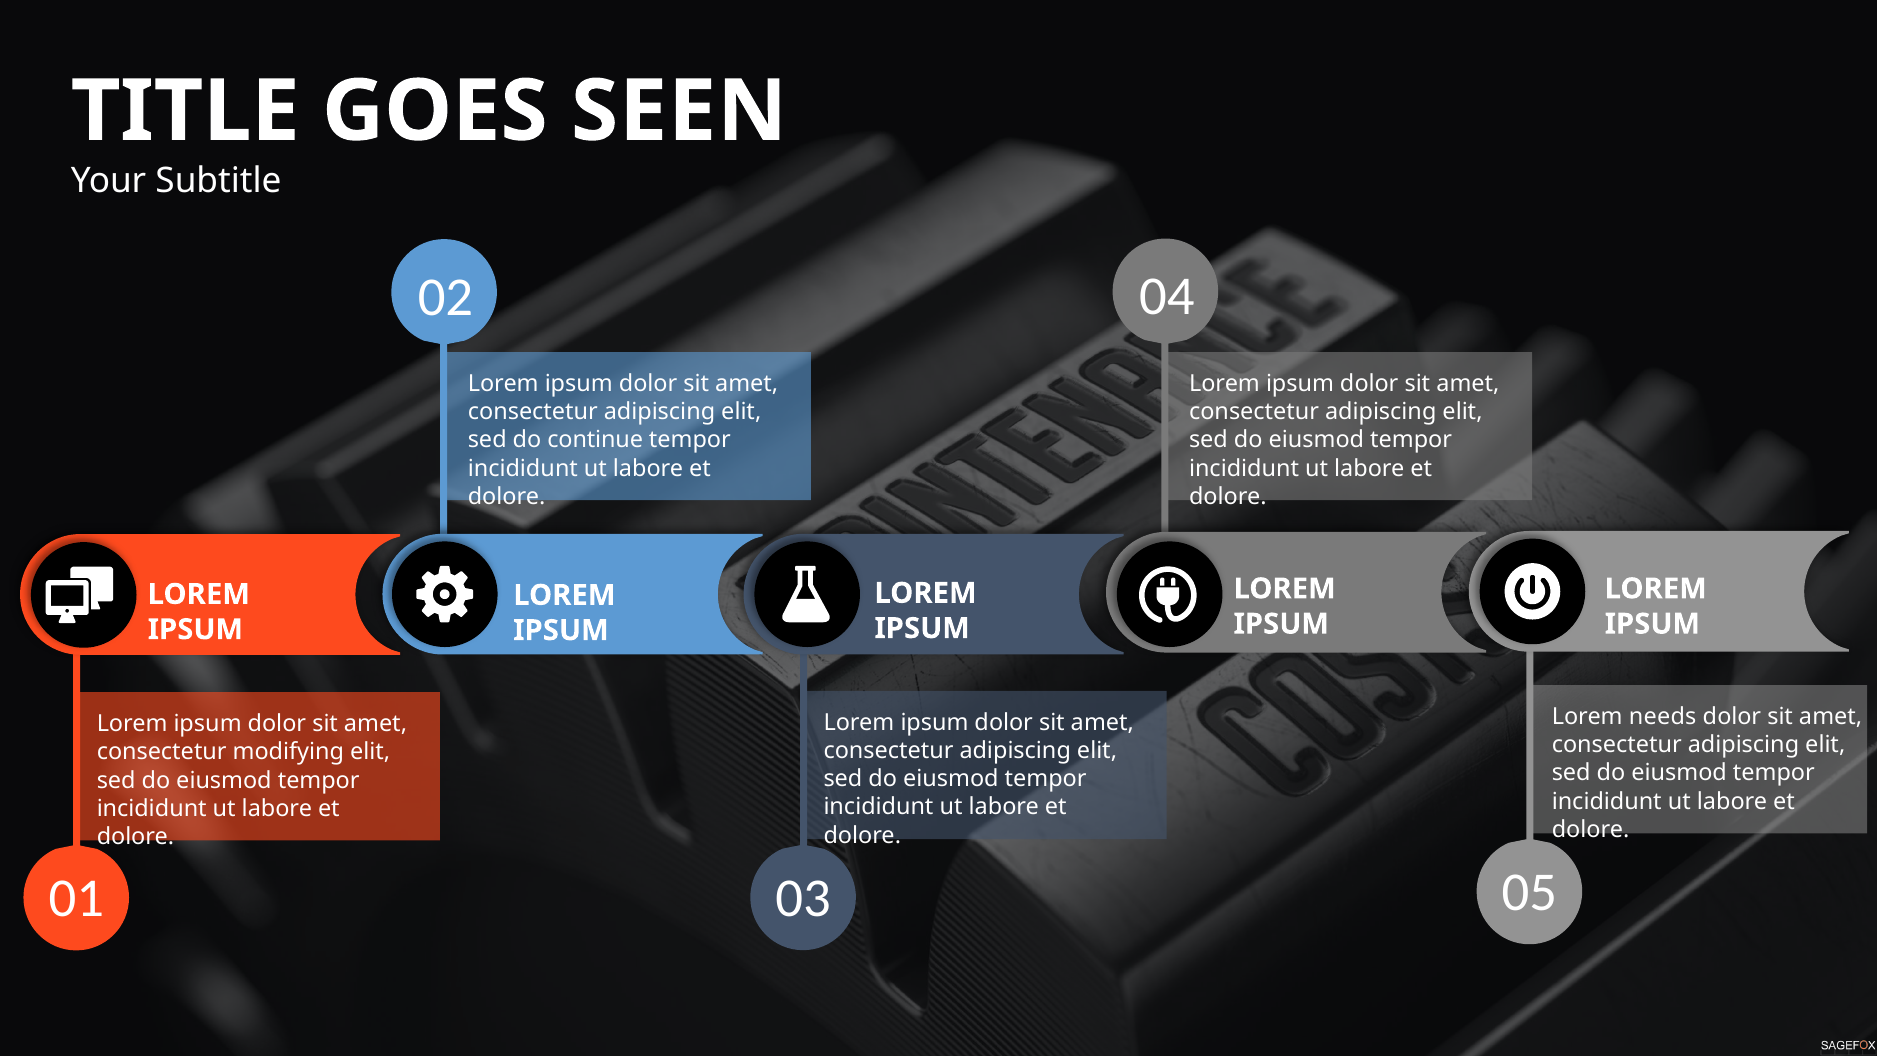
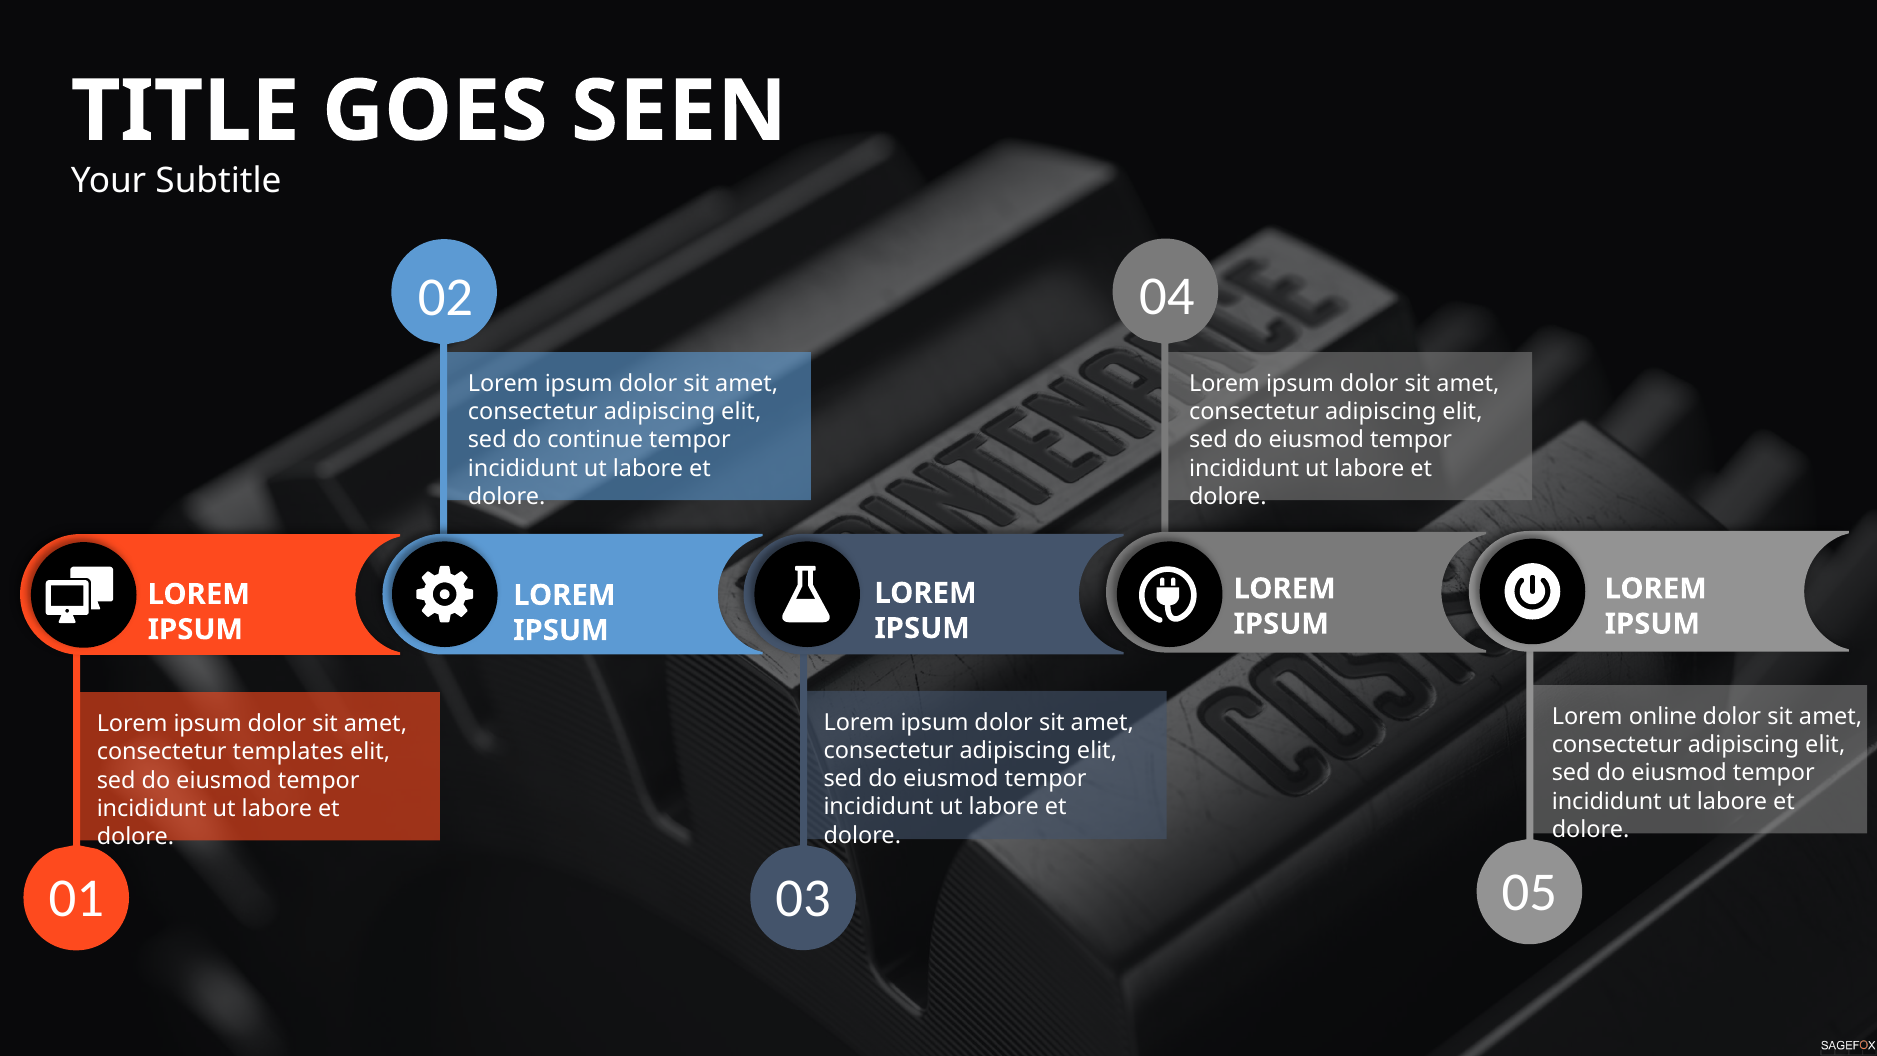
needs: needs -> online (1663, 717)
modifying: modifying -> templates (288, 752)
